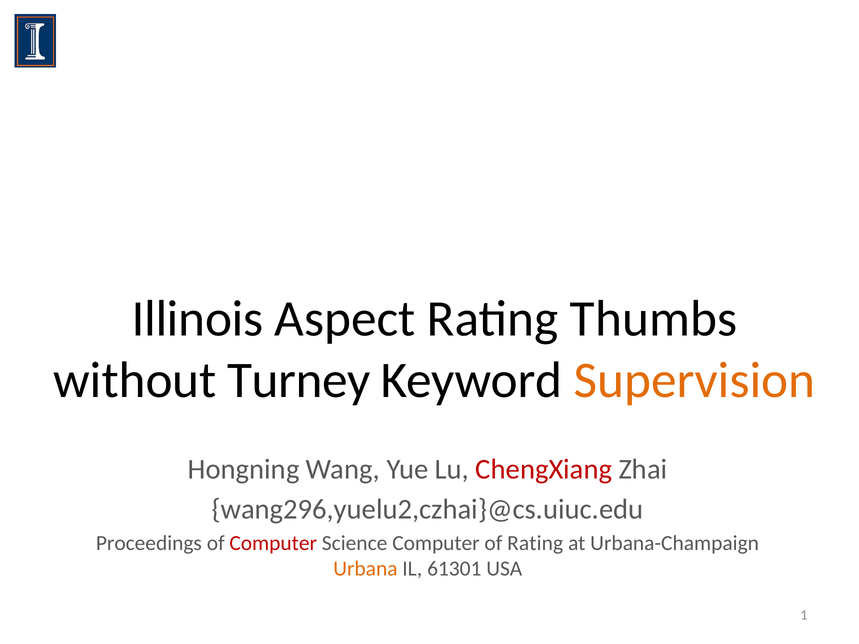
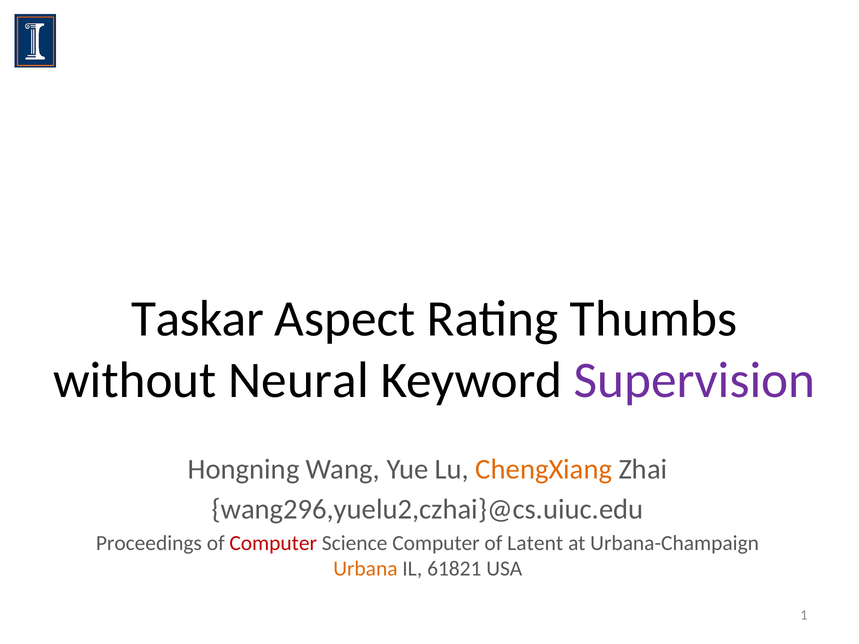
Illinois: Illinois -> Taskar (197, 319)
Turney: Turney -> Neural (298, 381)
Supervision colour: orange -> purple (695, 381)
ChengXiang colour: red -> orange (544, 469)
of Rating: Rating -> Latent (535, 543)
61301: 61301 -> 61821 (454, 569)
